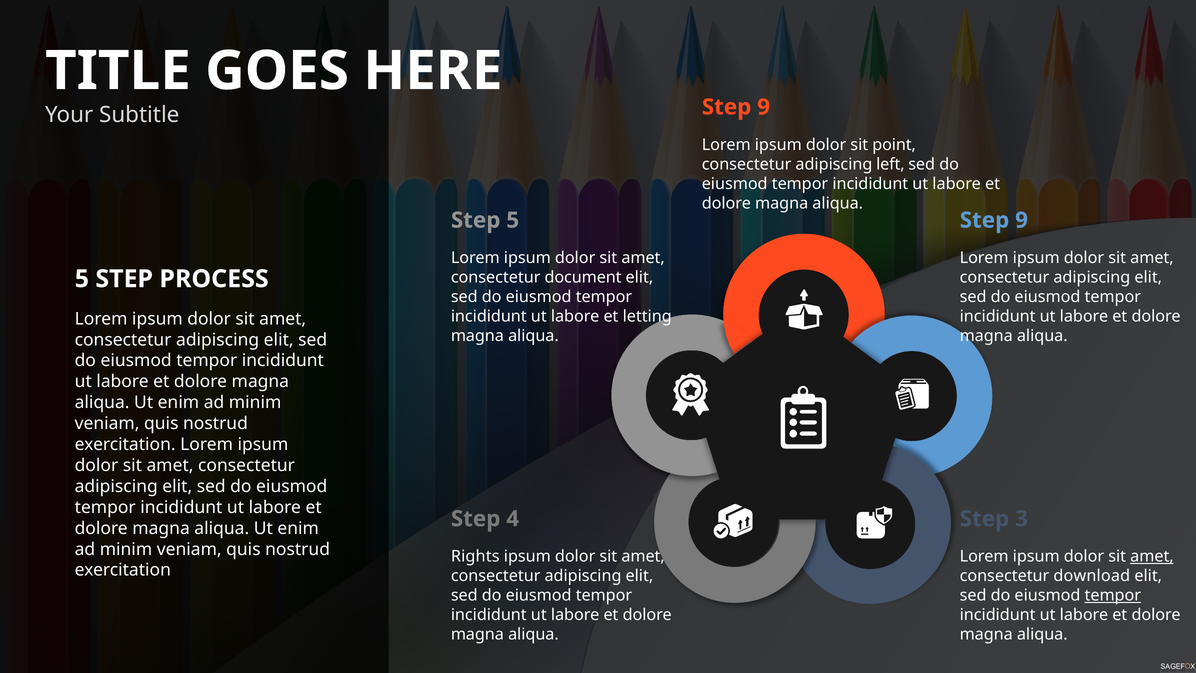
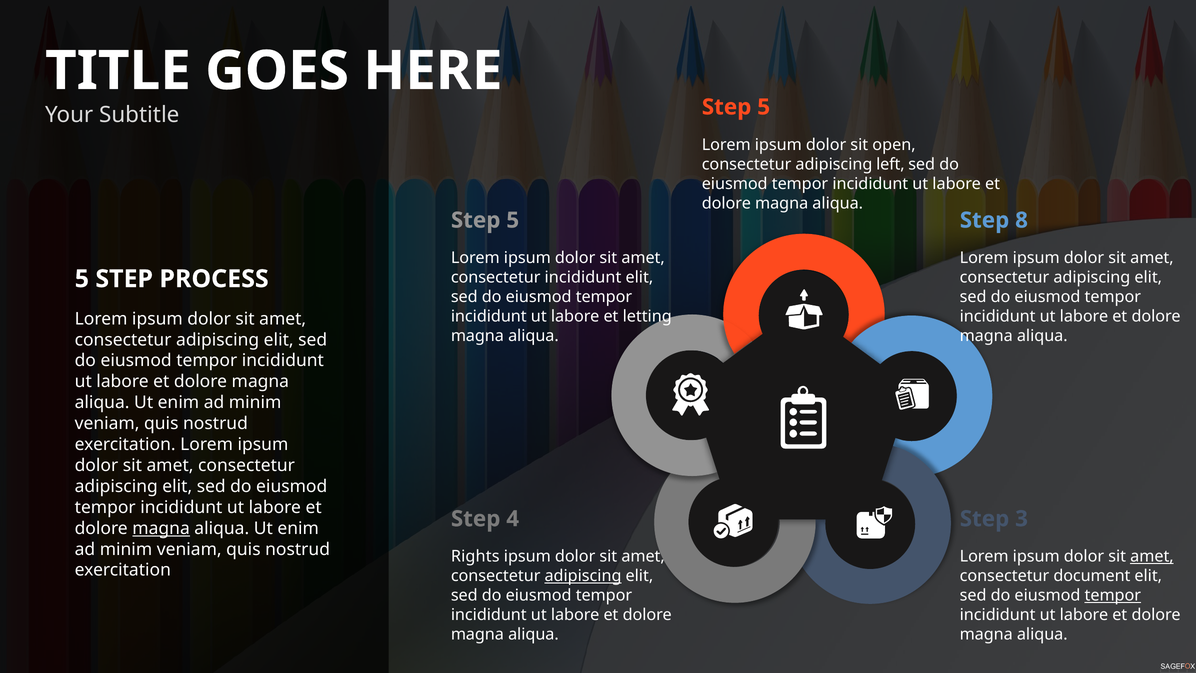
9: 9 -> 5 (764, 107)
point: point -> open (894, 145)
9: 9 -> 8 (1022, 220)
consectetur document: document -> incididunt (583, 277)
magna underline: none -> present (161, 528)
adipiscing underline: none -> present (583, 576)
download: download -> document (1092, 576)
